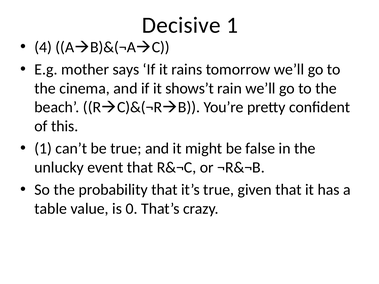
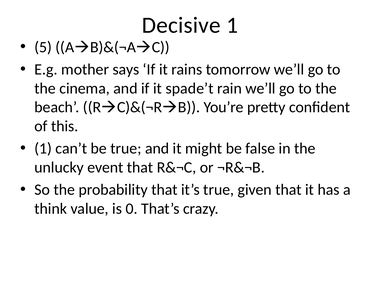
4: 4 -> 5 (43, 47)
shows’t: shows’t -> spade’t (190, 88)
table: table -> think (51, 209)
